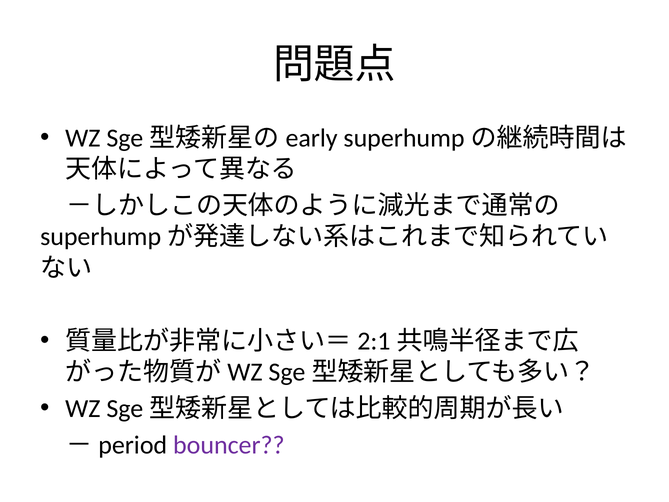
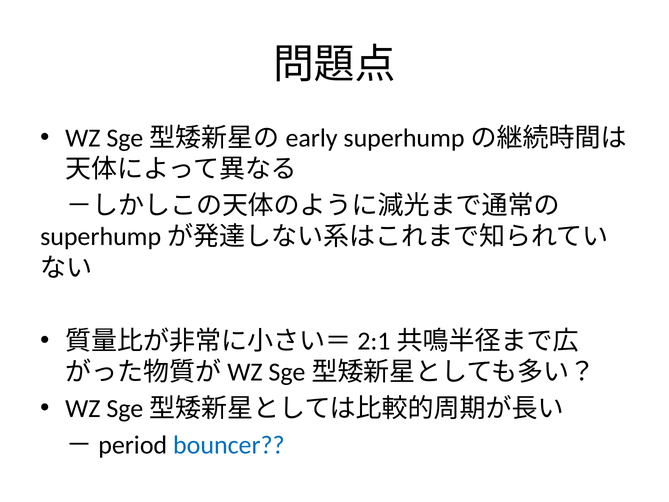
bouncer colour: purple -> blue (229, 445)
